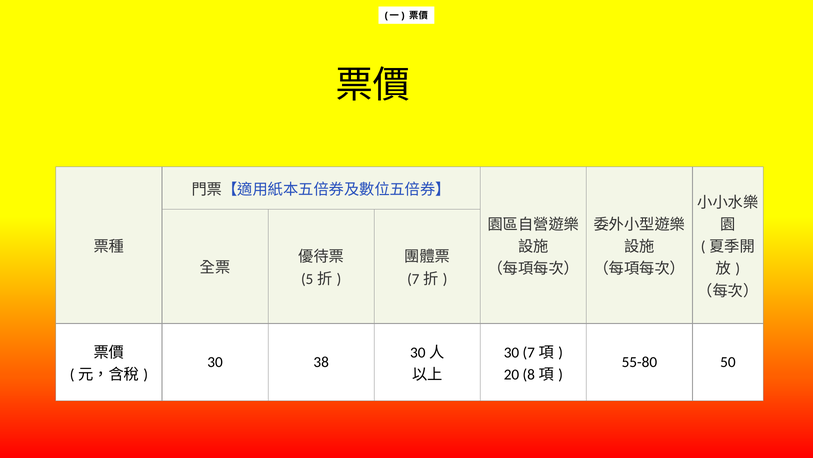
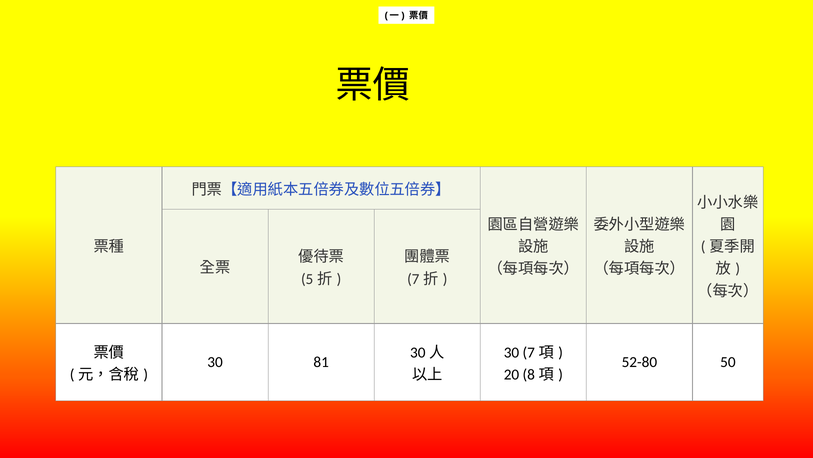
38: 38 -> 81 (321, 362)
55-80: 55-80 -> 52-80 (639, 362)
